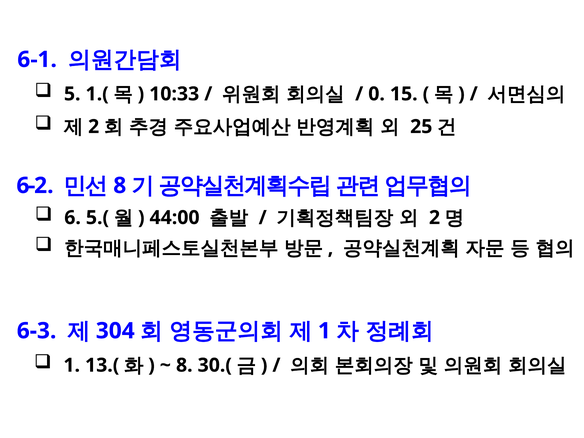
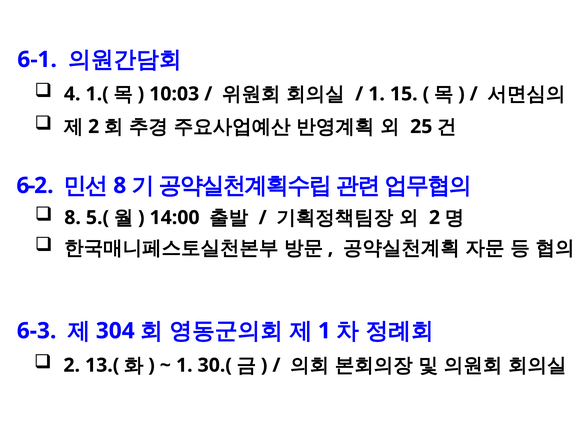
5: 5 -> 4 (72, 94)
10:33: 10:33 -> 10:03 (174, 94)
0: 0 -> 1 (377, 94)
6: 6 -> 8 (73, 218)
44:00: 44:00 -> 14:00 (175, 218)
1: 1 -> 2 (72, 365)
8: 8 -> 1 (184, 365)
